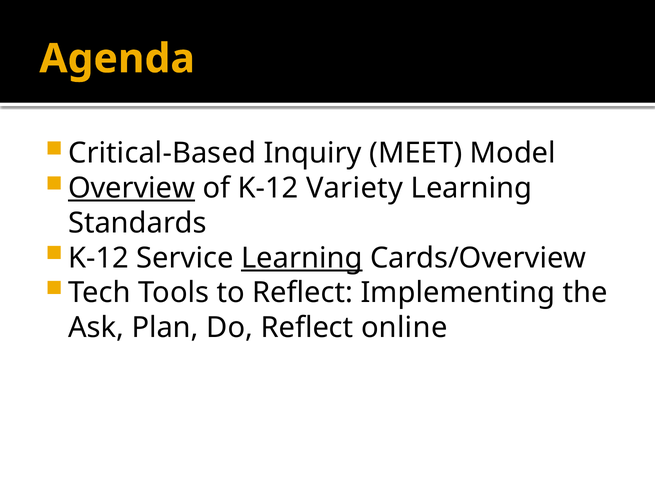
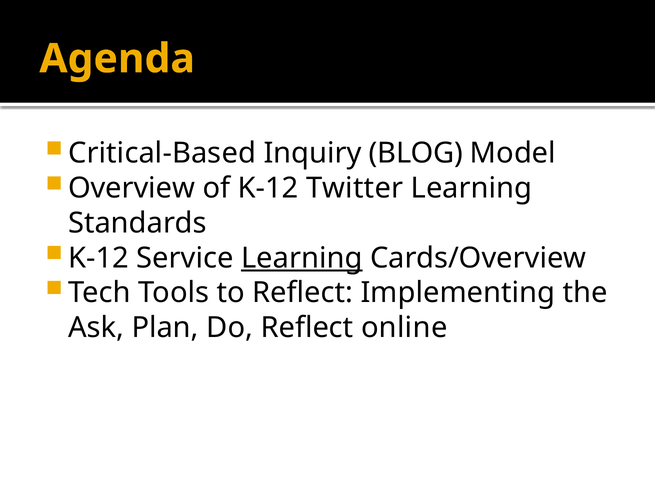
MEET: MEET -> BLOG (416, 153)
Overview underline: present -> none (132, 188)
Variety: Variety -> Twitter (355, 188)
